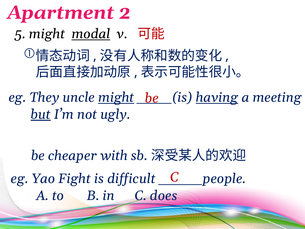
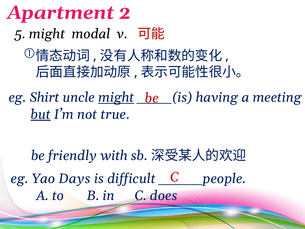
modal underline: present -> none (91, 34)
They: They -> Shirt (45, 97)
having underline: present -> none (217, 97)
ugly: ugly -> true (115, 114)
cheaper: cheaper -> friendly (72, 155)
Fight: Fight -> Days (75, 178)
